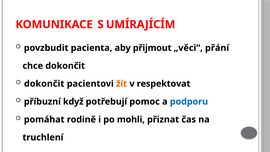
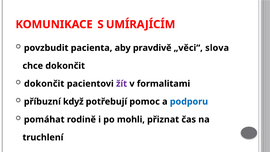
přijmout: přijmout -> pravdivě (152, 48)
přání: přání -> slova (217, 48)
žít colour: orange -> purple (122, 84)
respektovat: respektovat -> formalitami (164, 84)
